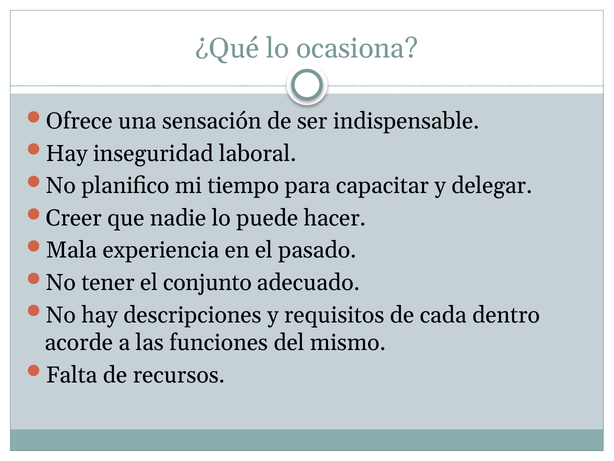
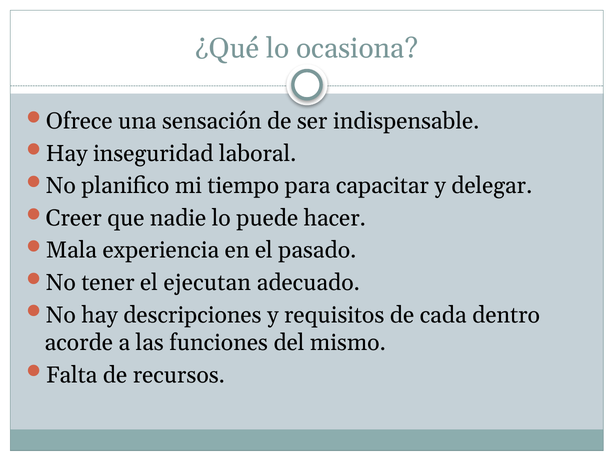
conjunto: conjunto -> ejecutan (207, 282)
